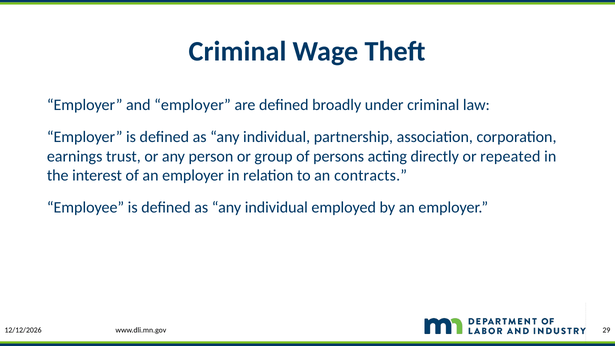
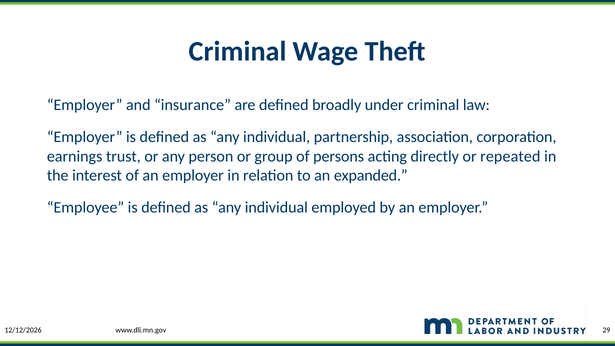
and employer: employer -> insurance (193, 105)
contracts: contracts -> expanded (371, 176)
